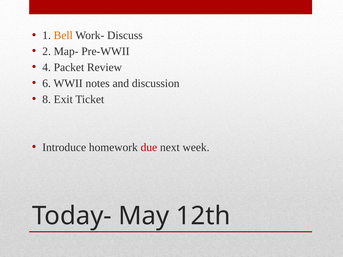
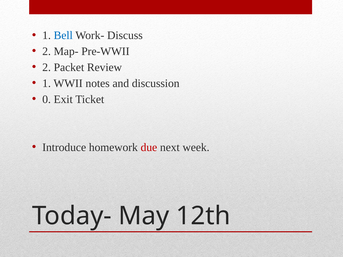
Bell colour: orange -> blue (63, 35)
4: 4 -> 2 (47, 67)
6: 6 -> 1 (47, 83)
8: 8 -> 0 (47, 99)
